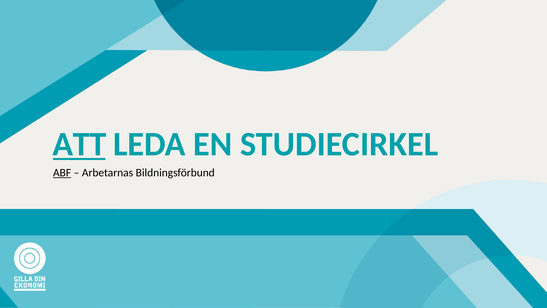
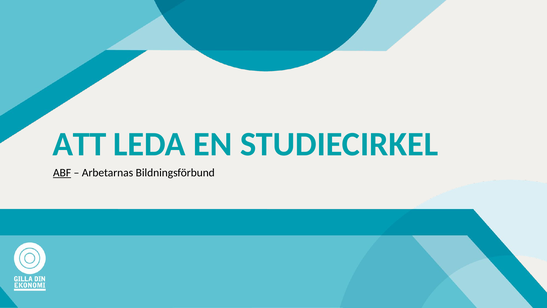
ATT underline: present -> none (79, 144)
